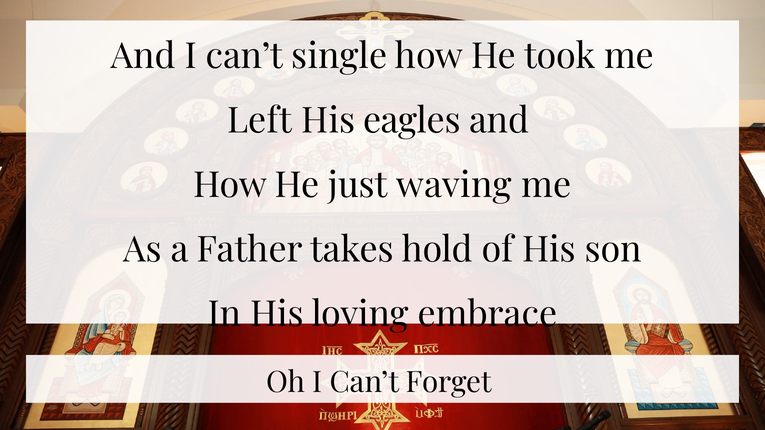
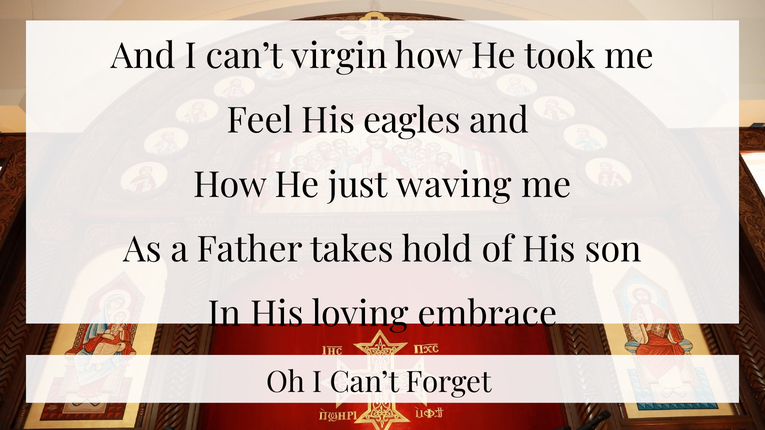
single: single -> virgin (339, 56)
Left: Left -> Feel (260, 121)
